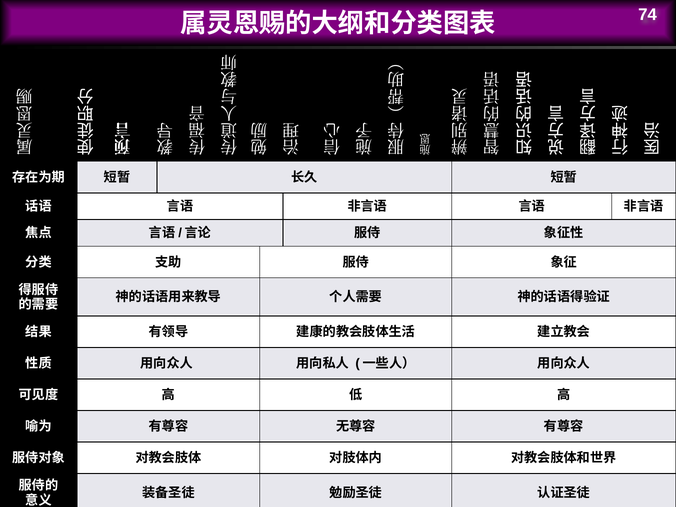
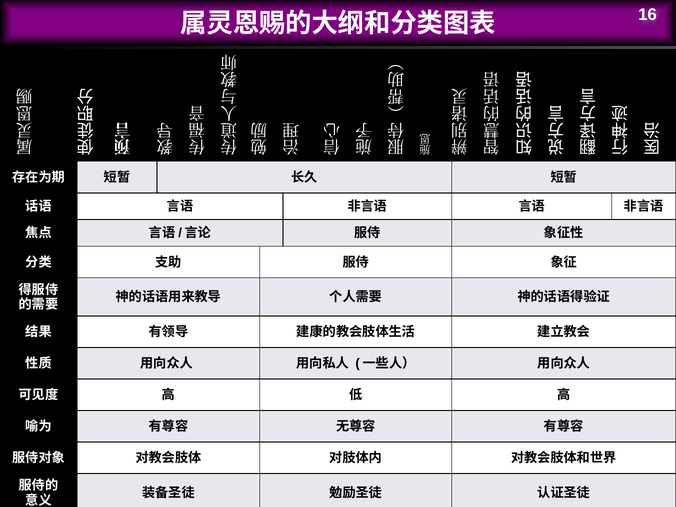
74: 74 -> 16 (648, 15)
